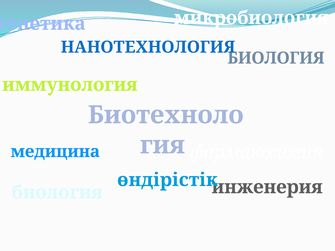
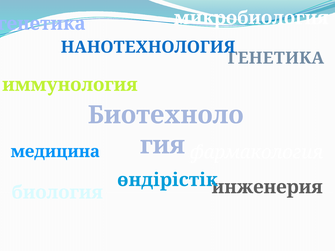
БИОЛОГИЯ: БИОЛОГИЯ -> ГЕНЕТИКА (276, 58)
